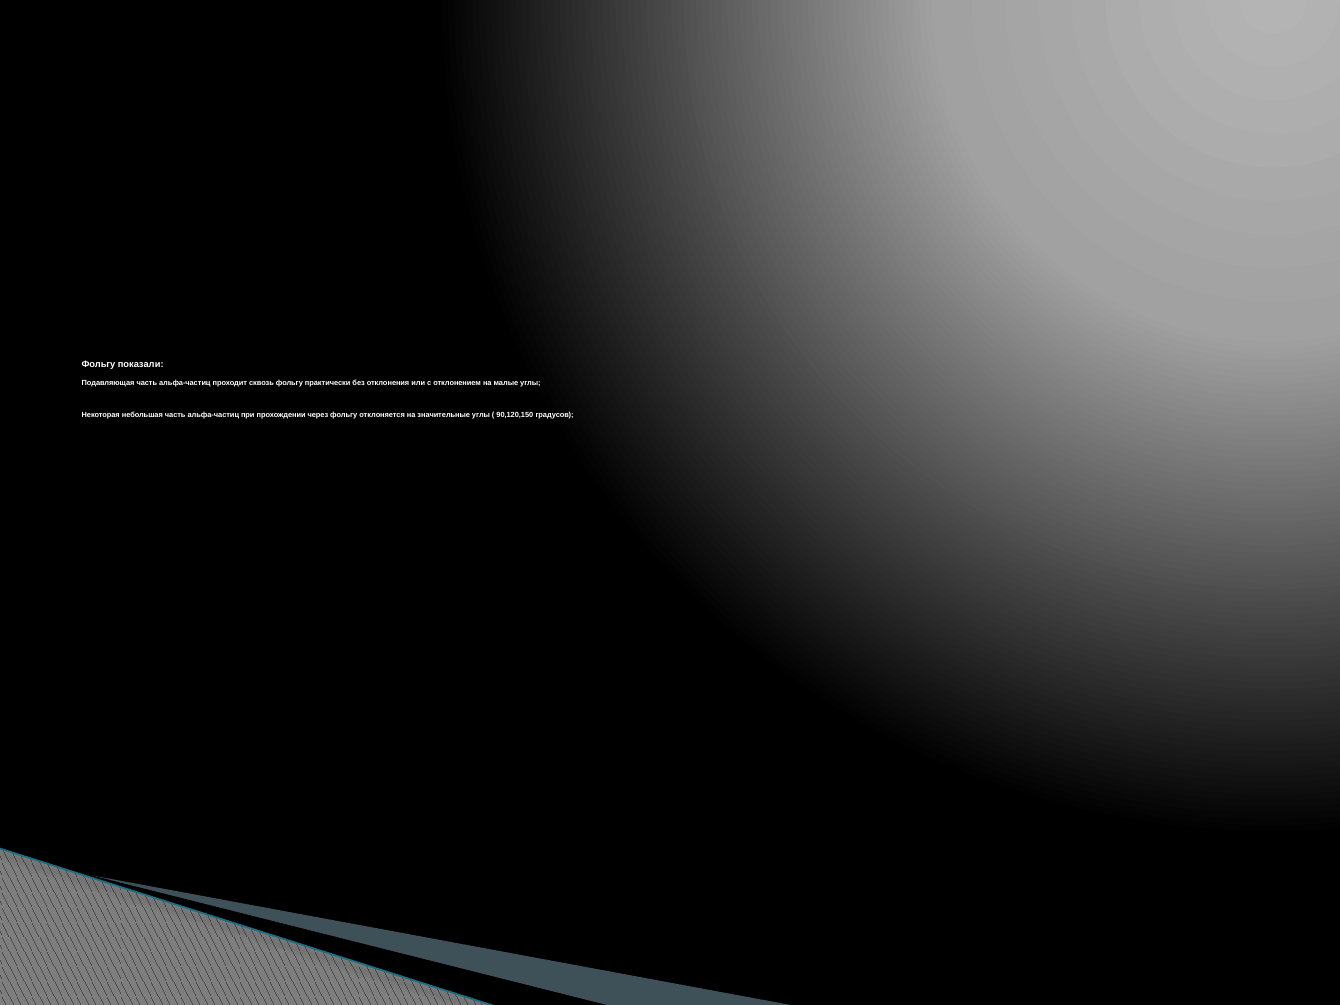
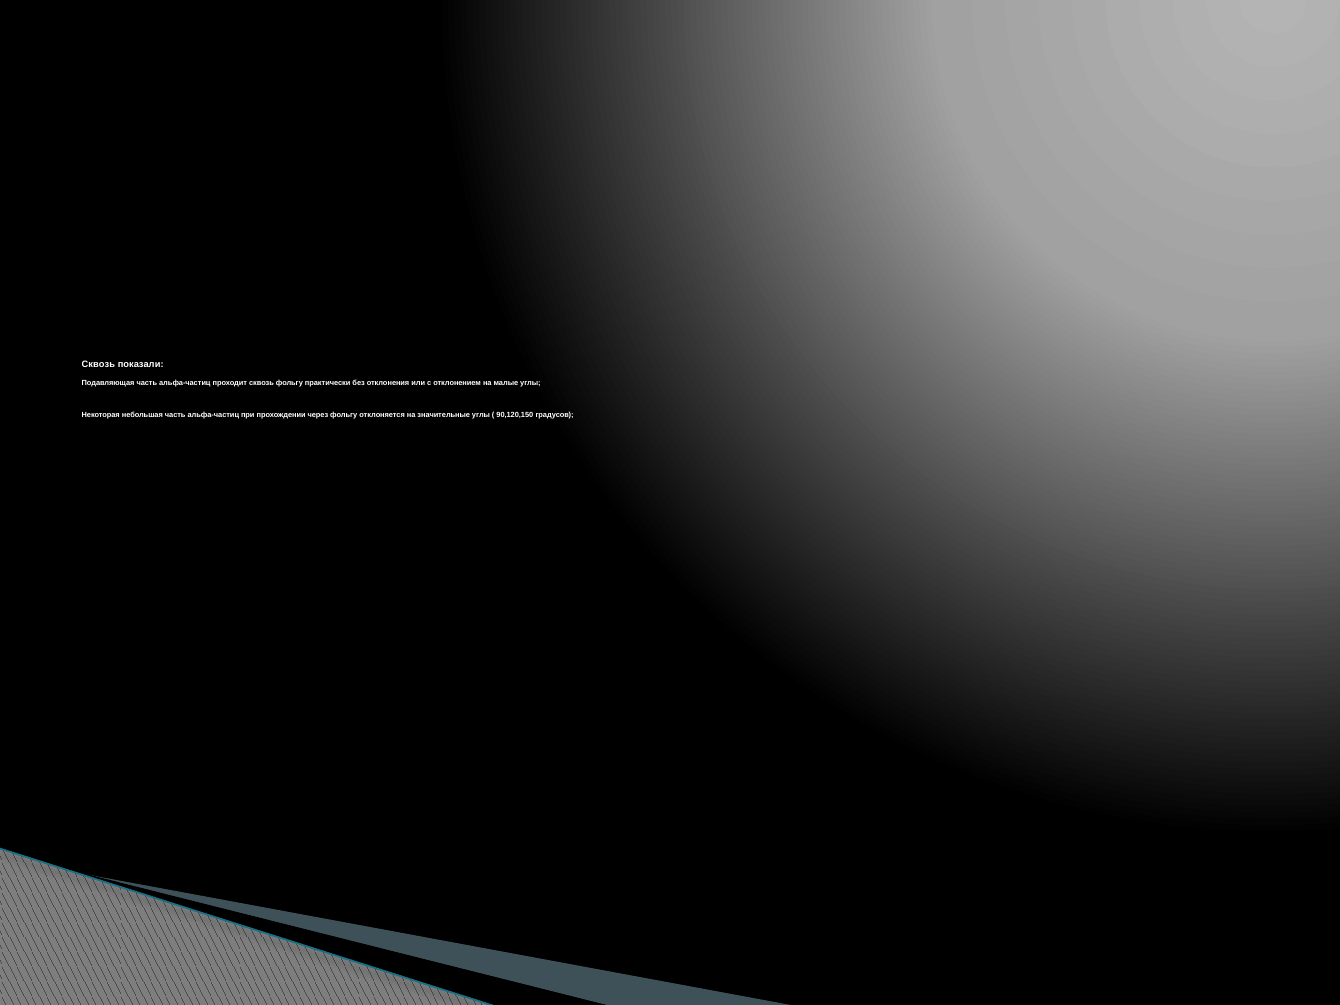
Фольгу: Фольгу -> Сквозь (98, 364)
